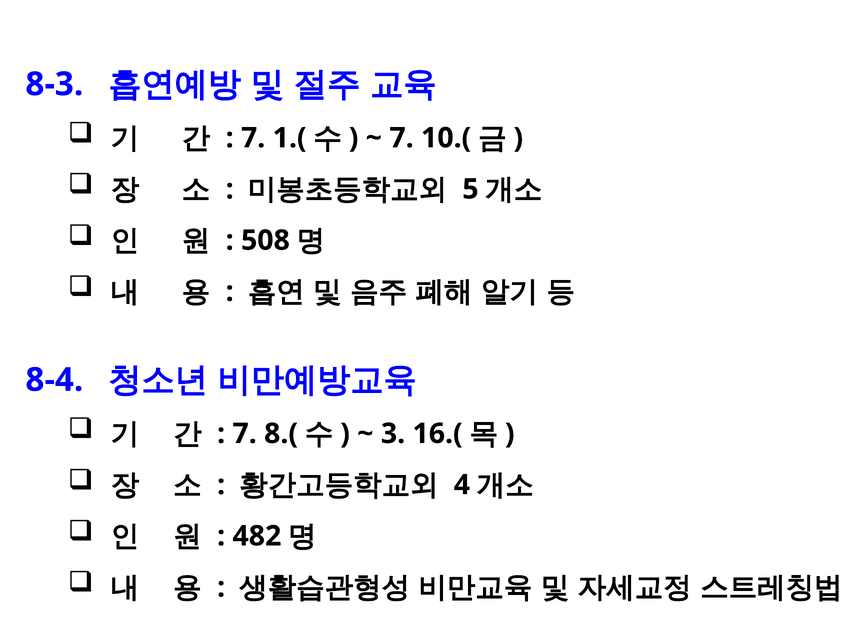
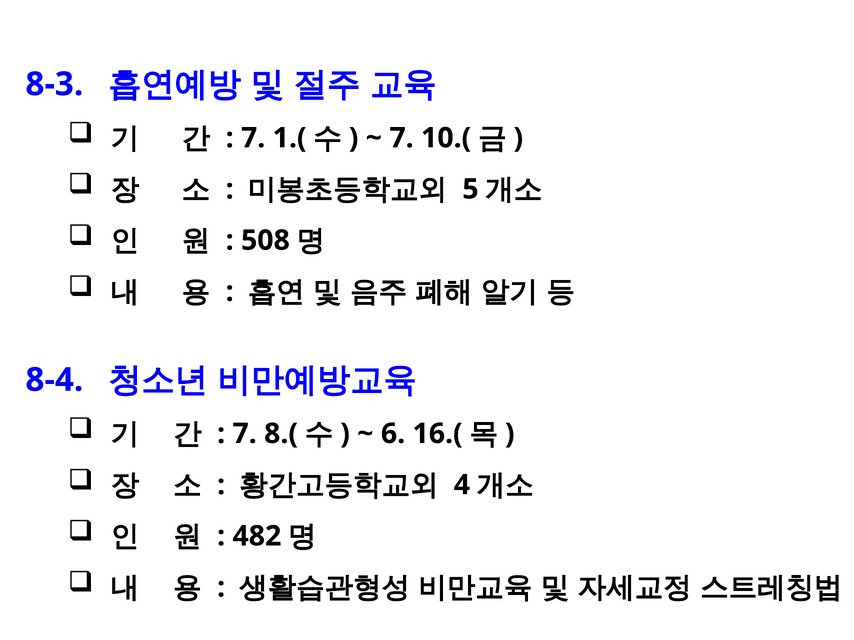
3: 3 -> 6 (393, 434)
